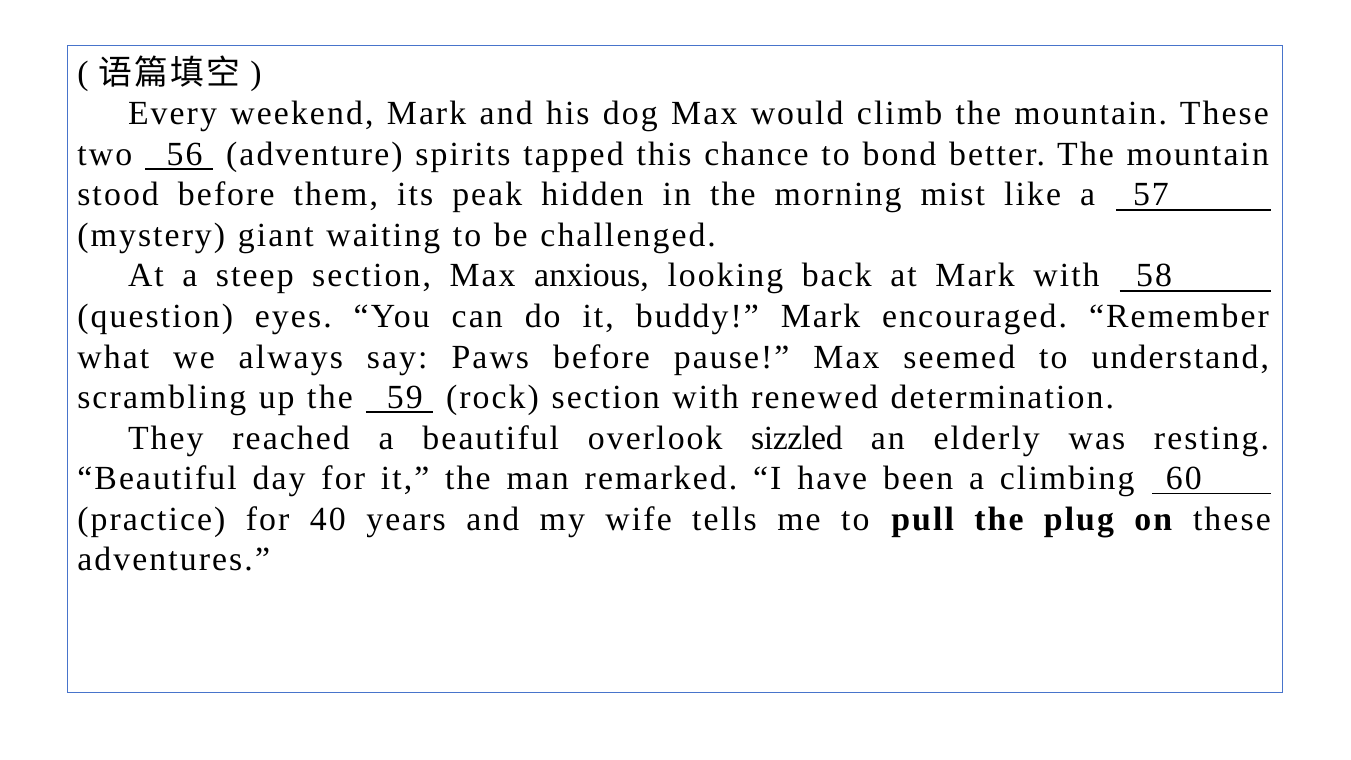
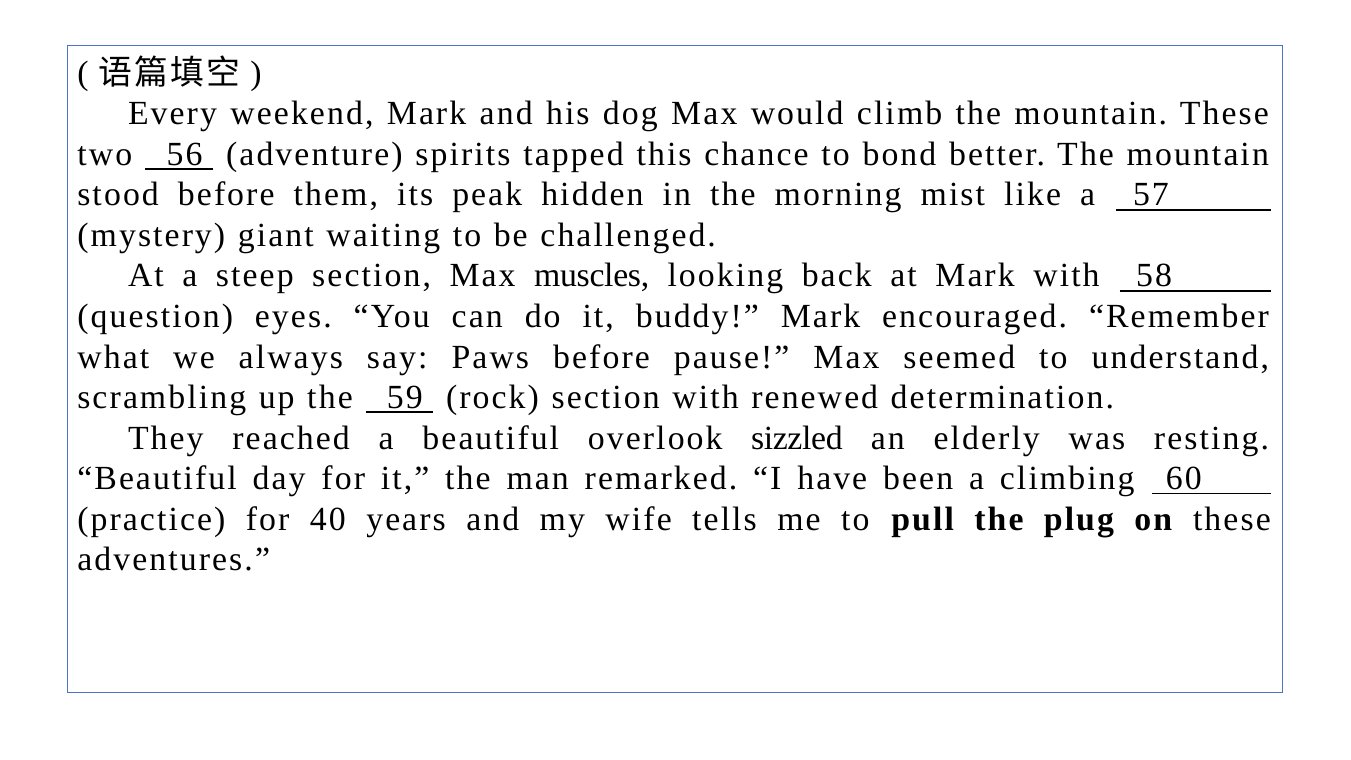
anxious: anxious -> muscles (592, 276)
